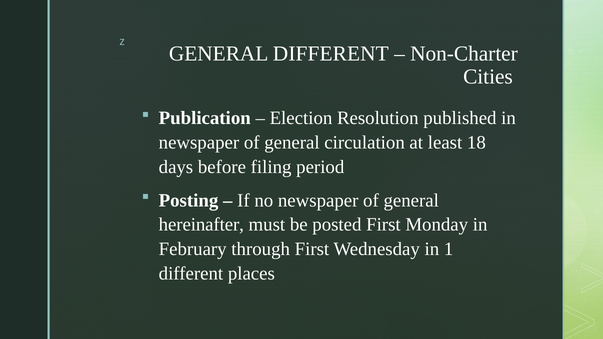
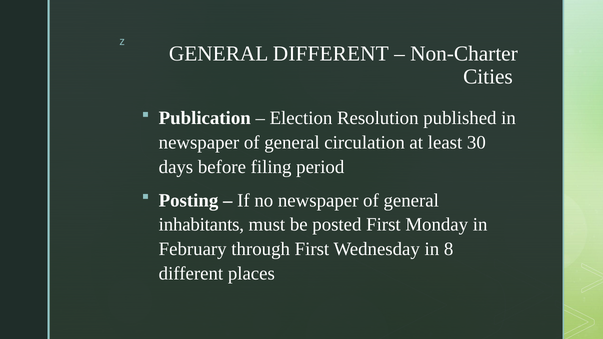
18: 18 -> 30 (476, 143)
hereinafter: hereinafter -> inhabitants (201, 225)
1: 1 -> 8 (449, 249)
